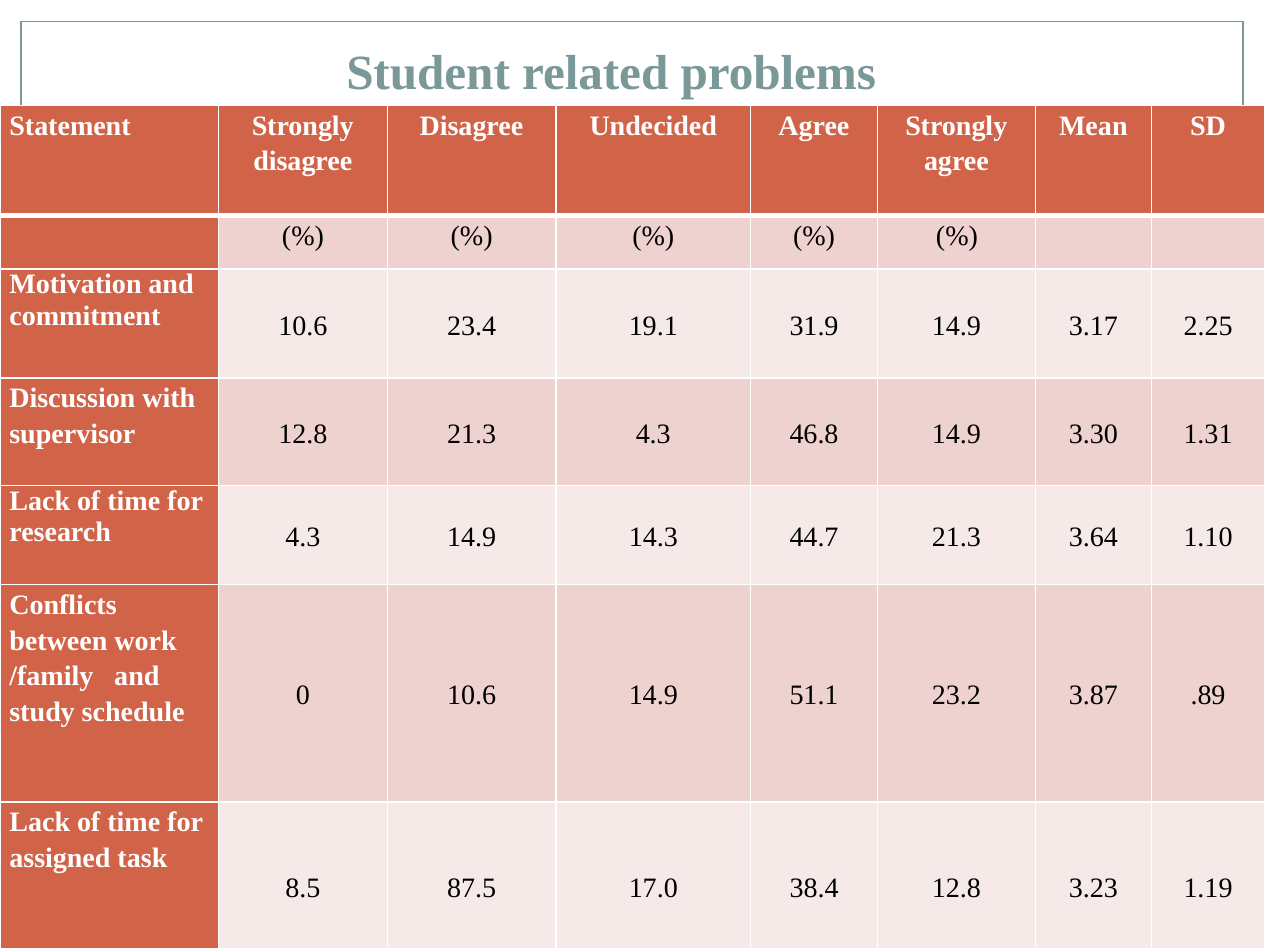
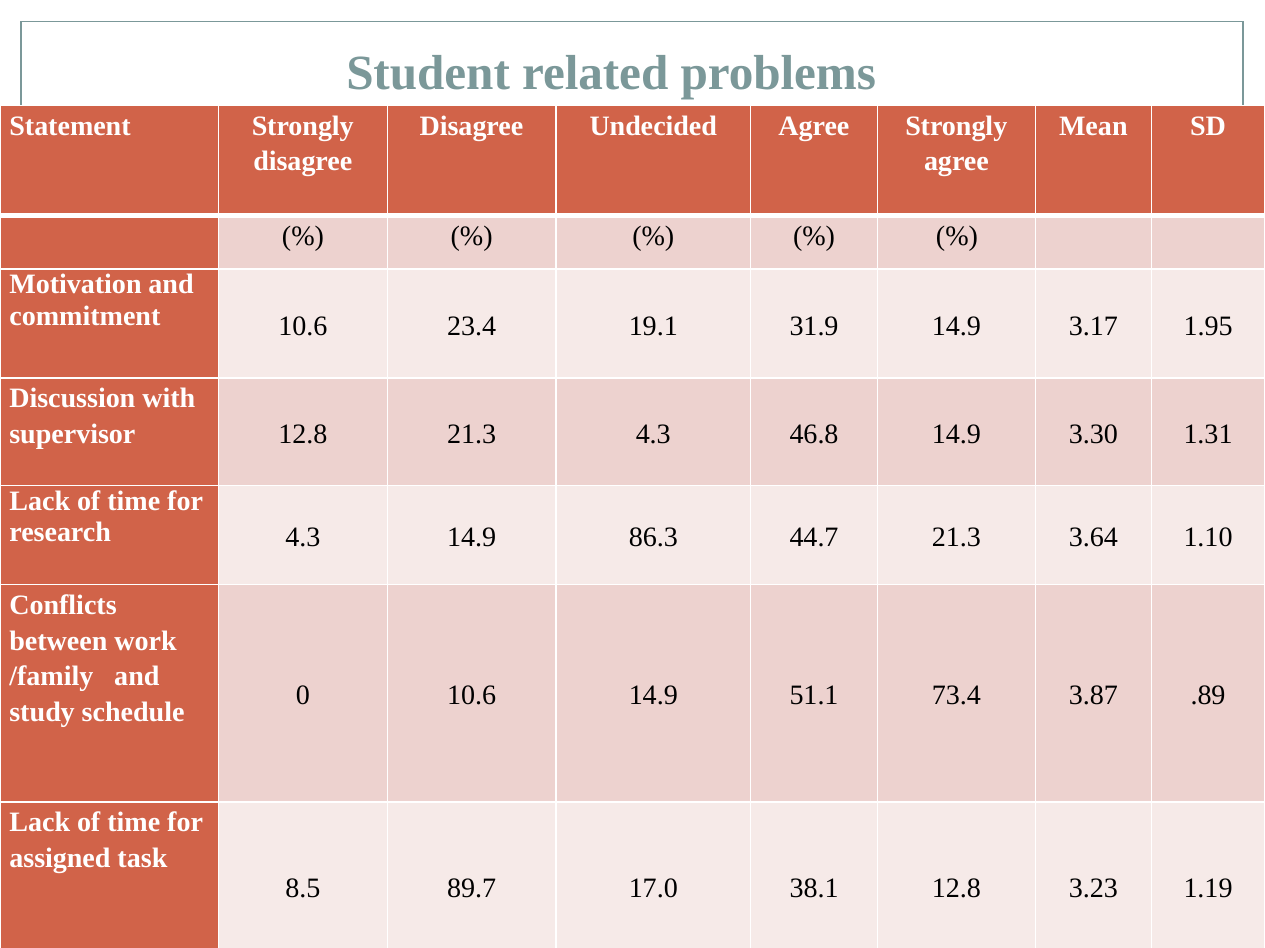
2.25: 2.25 -> 1.95 (1208, 326)
14.3: 14.3 -> 86.3 (653, 538)
23.2: 23.2 -> 73.4 (956, 696)
87.5: 87.5 -> 89.7 (472, 889)
38.4: 38.4 -> 38.1 (814, 889)
